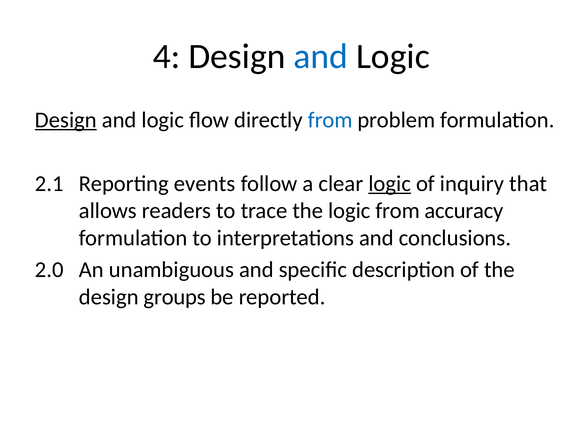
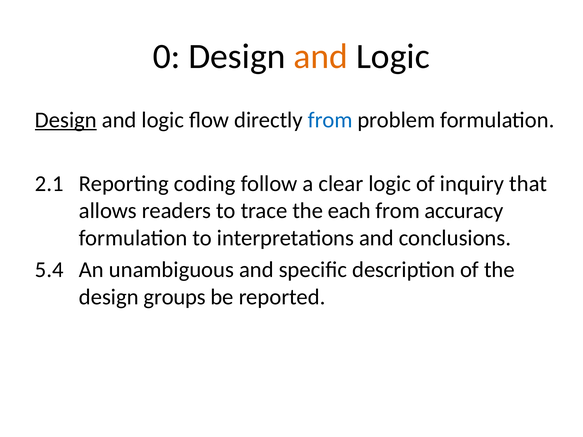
4: 4 -> 0 (167, 56)
and colour: blue -> orange (321, 56)
events: events -> coding (205, 184)
logic underline: present -> none (390, 184)
the logic: logic -> each (349, 211)
2.0: 2.0 -> 5.4 (49, 270)
